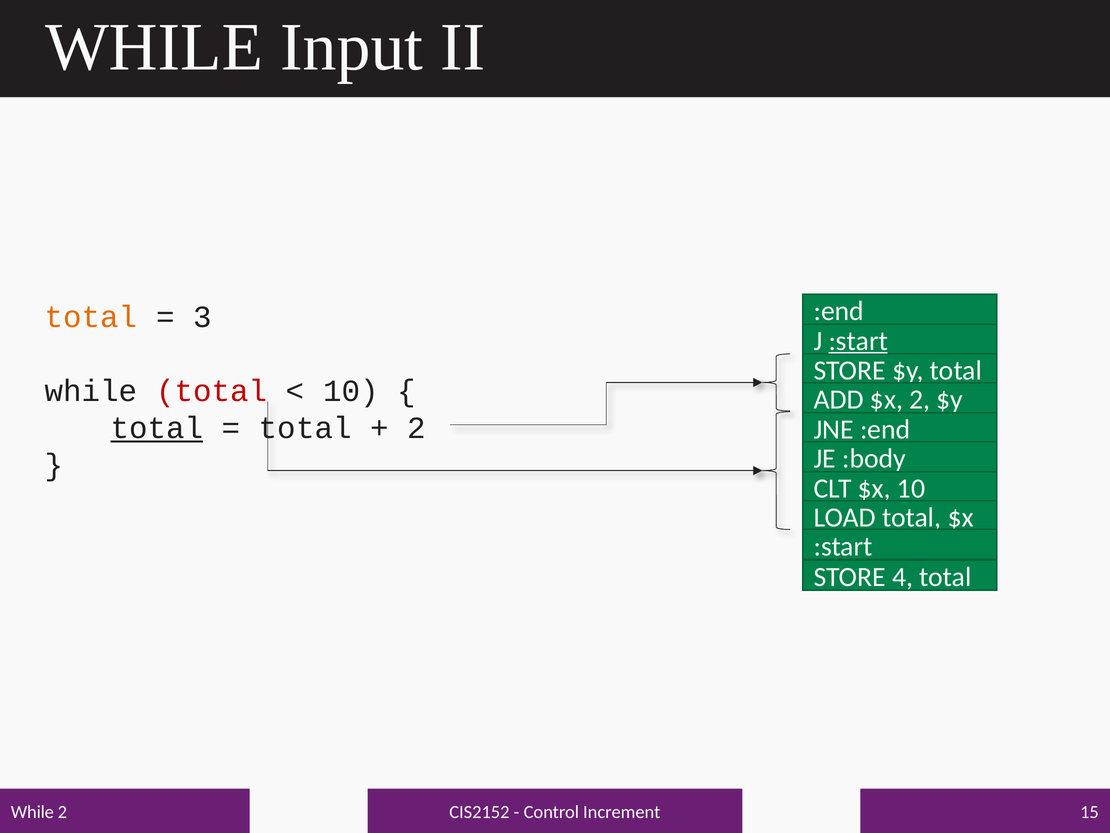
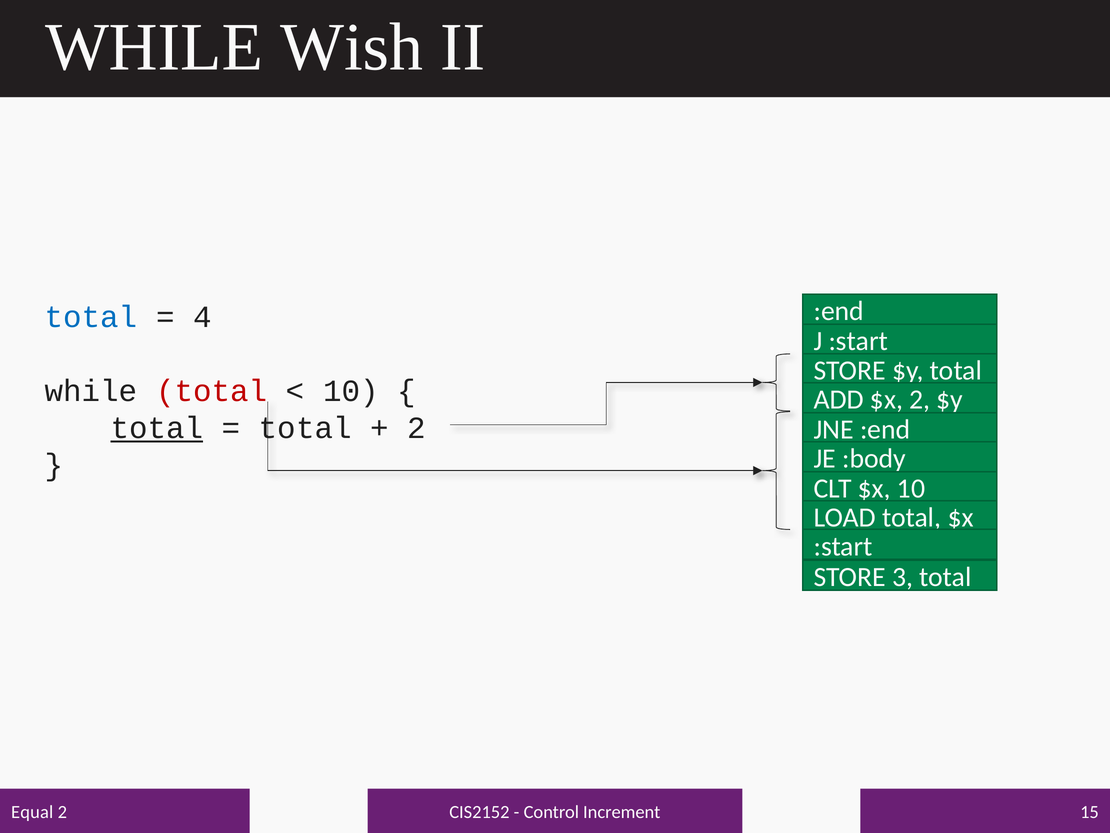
Input: Input -> Wish (352, 47)
total colour: orange -> blue (91, 317)
3: 3 -> 4 (202, 317)
:start underline: present -> none (858, 341)
4: 4 -> 3 (902, 577)
While: While -> Equal (32, 812)
